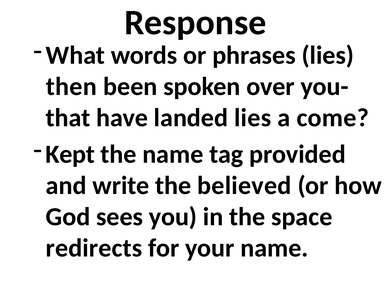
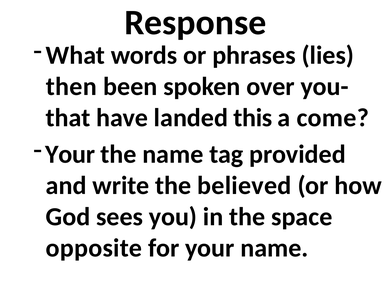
landed lies: lies -> this (253, 118)
Kept: Kept -> Your (70, 154)
redirects: redirects -> opposite (94, 248)
